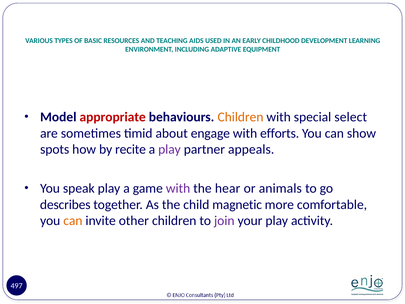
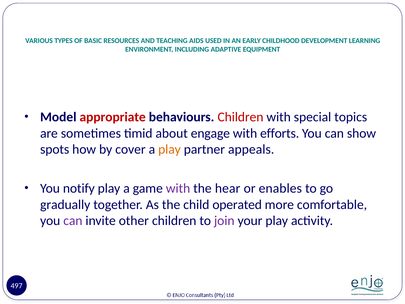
Children colour: orange -> red (240, 117)
select: select -> topics (351, 117)
recite: recite -> cover (130, 149)
play colour: purple -> orange (169, 149)
speak: speak -> notify (79, 188)
animals: animals -> enables (280, 188)
describes: describes -> gradually (65, 204)
magnetic: magnetic -> operated (237, 204)
can colour: orange -> purple (73, 221)
